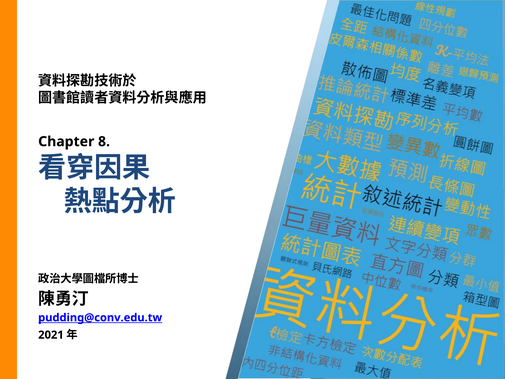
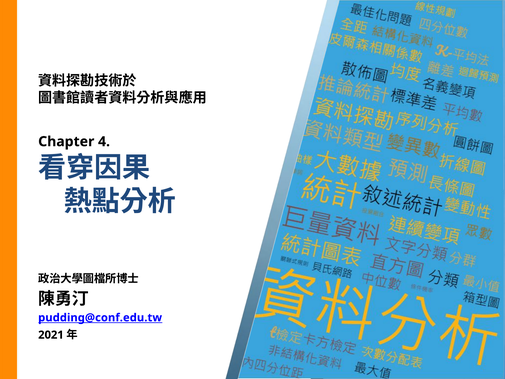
8: 8 -> 4 (104, 141)
pudding@conv.edu.tw: pudding@conv.edu.tw -> pudding@conf.edu.tw (100, 317)
